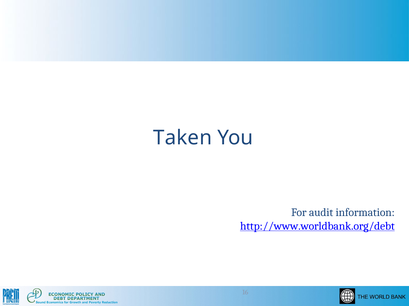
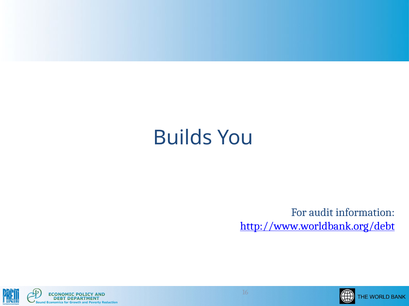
Taken: Taken -> Builds (183, 138)
